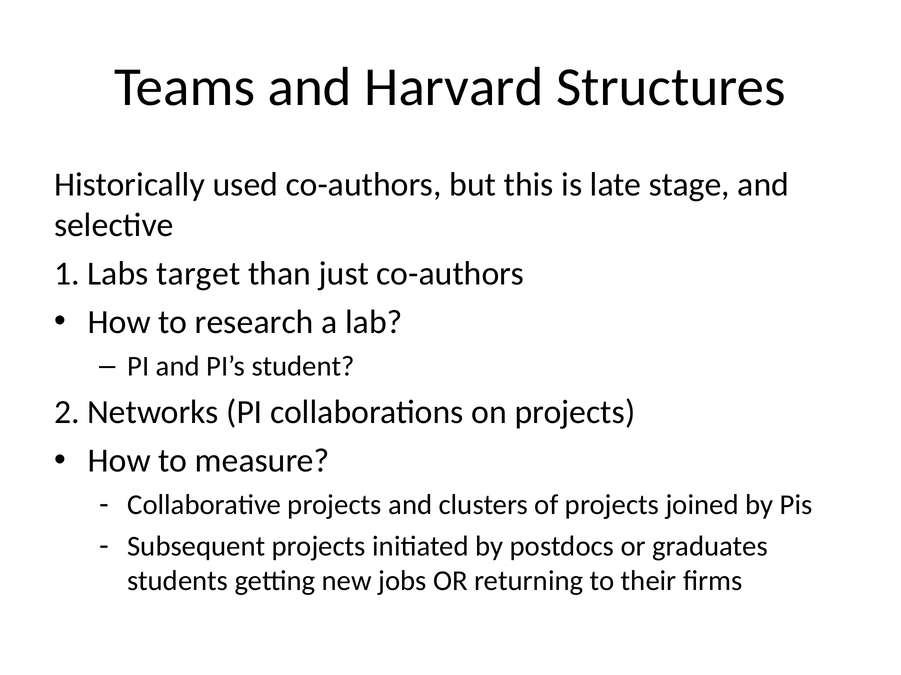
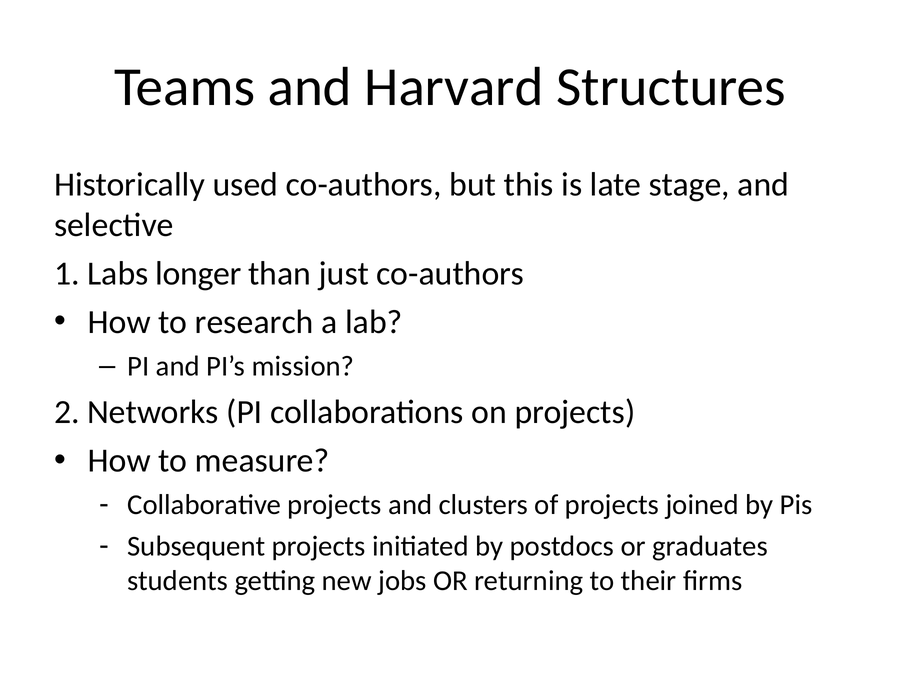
target: target -> longer (199, 274)
student: student -> mission (303, 367)
